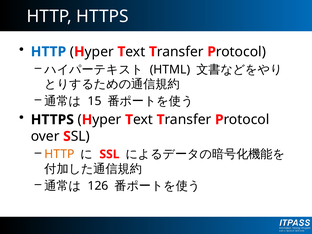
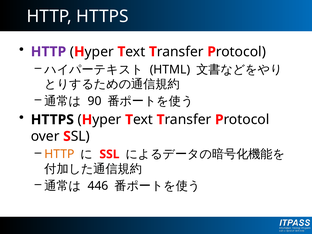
HTTP colour: blue -> purple (48, 52)
15: 15 -> 90 (95, 101)
126: 126 -> 446 (98, 186)
